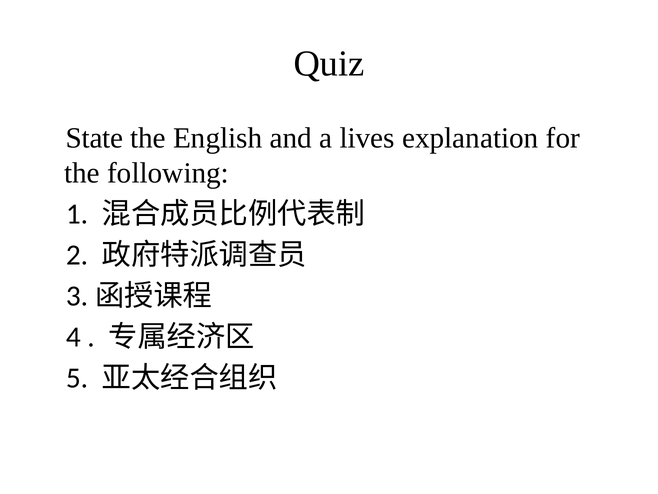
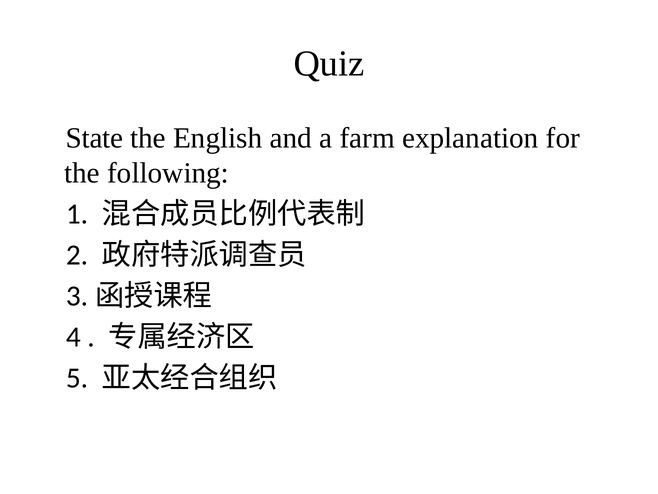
lives: lives -> farm (367, 138)
